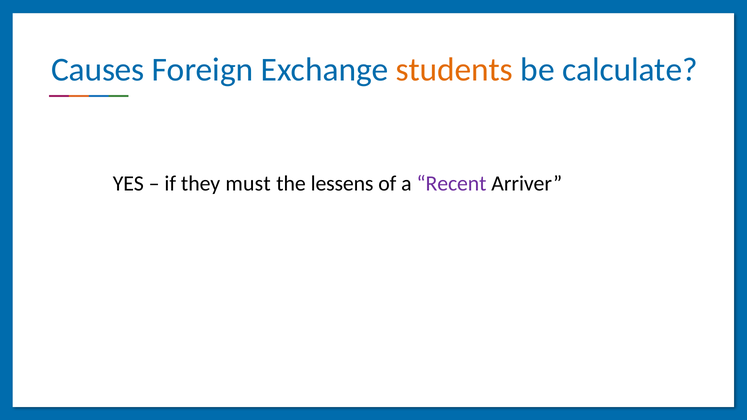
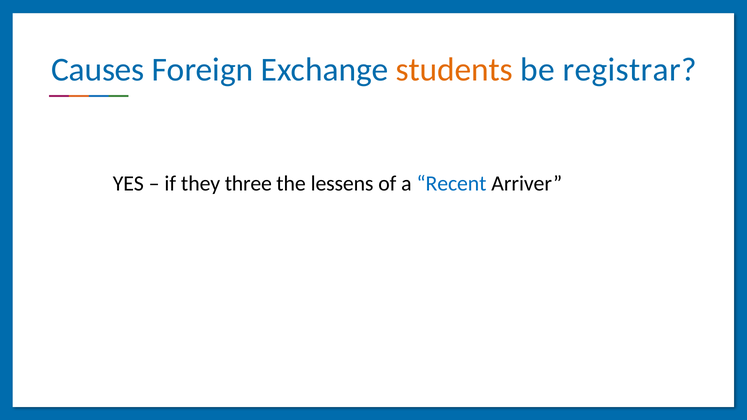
calculate: calculate -> registrar (630, 70)
must: must -> three (248, 184)
Recent colour: purple -> blue (452, 184)
